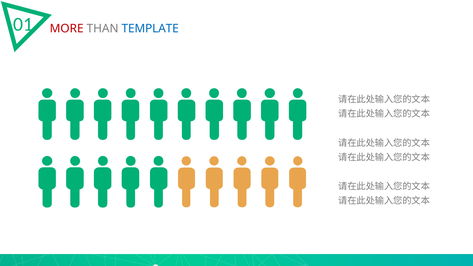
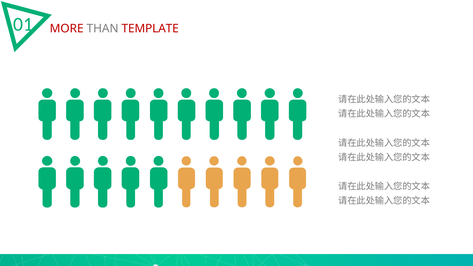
TEMPLATE colour: blue -> red (150, 29)
